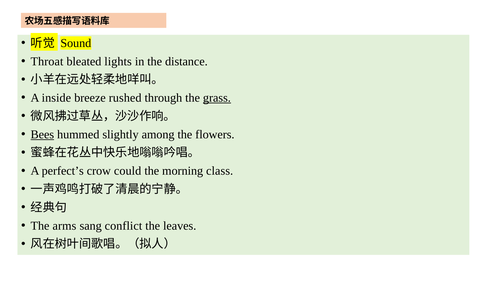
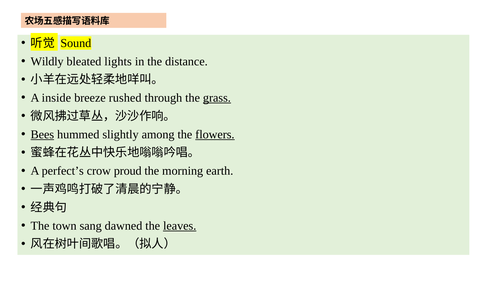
Throat: Throat -> Wildly (47, 61)
flowers underline: none -> present (215, 135)
could: could -> proud (128, 171)
class: class -> earth (220, 171)
arms: arms -> town (65, 226)
conflict: conflict -> dawned (124, 226)
leaves underline: none -> present (180, 226)
